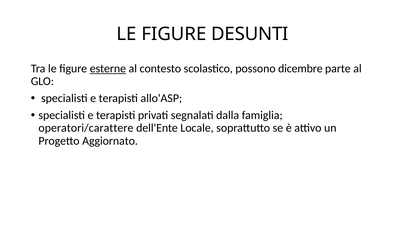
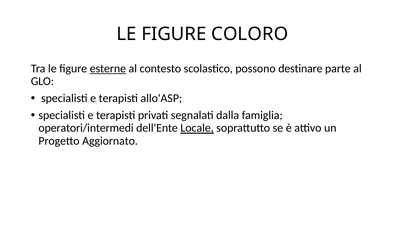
DESUNTI: DESUNTI -> COLORO (250, 34)
dicembre: dicembre -> destinare (300, 68)
operatori/carattere: operatori/carattere -> operatori/intermedi (86, 128)
Locale underline: none -> present (197, 128)
